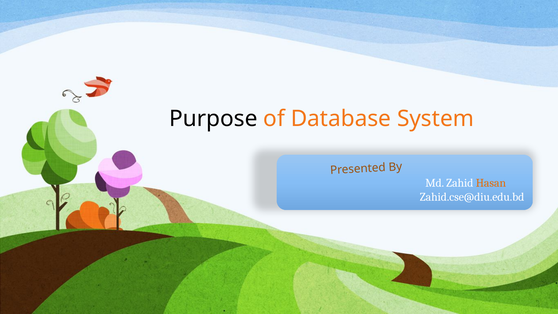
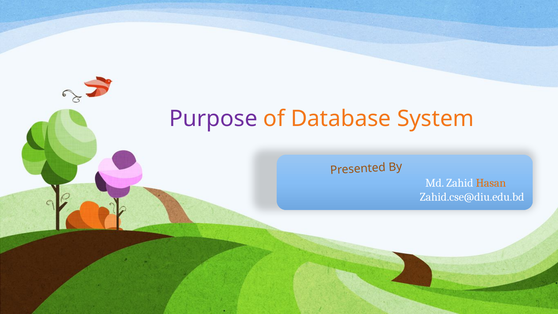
Purpose colour: black -> purple (213, 118)
